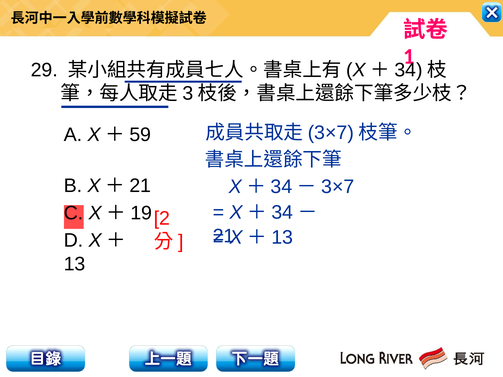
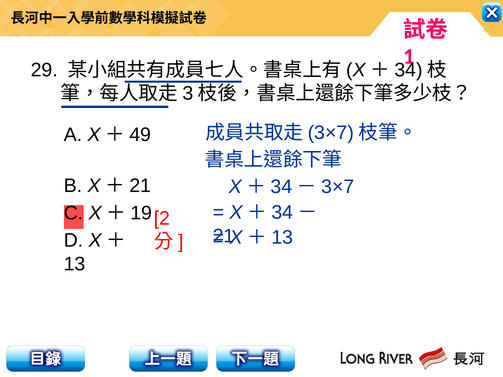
59: 59 -> 49 (140, 135)
